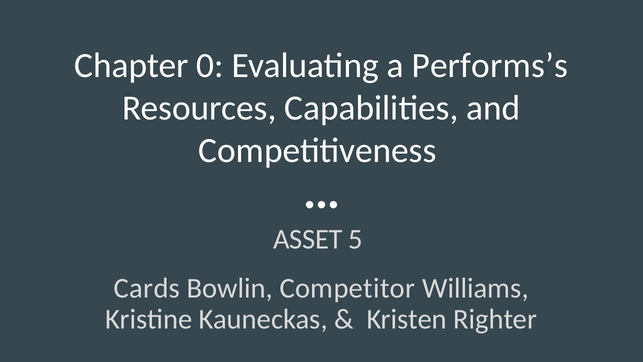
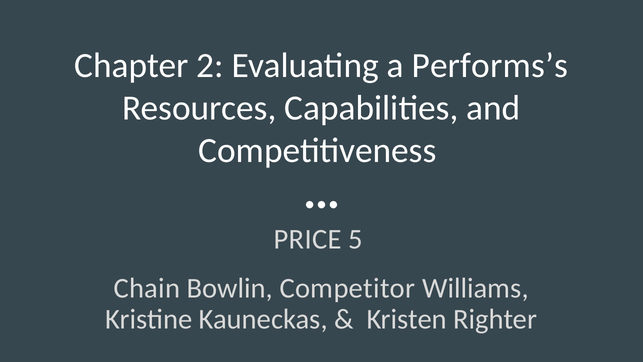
0: 0 -> 2 (210, 66)
ASSET: ASSET -> PRICE (308, 239)
Cards: Cards -> Chain (147, 288)
